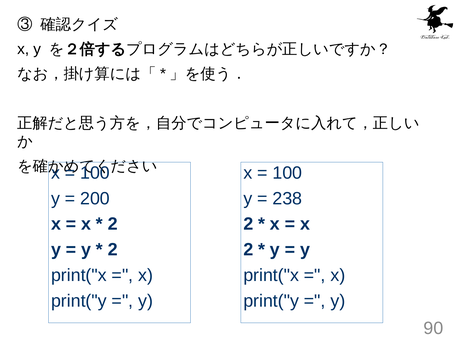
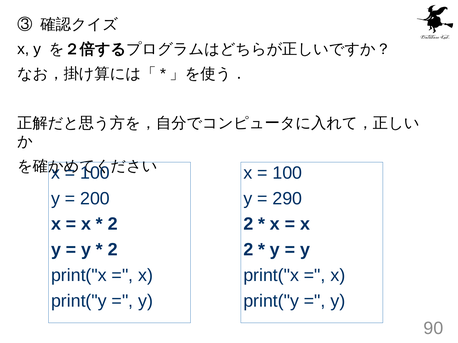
238: 238 -> 290 (287, 199)
